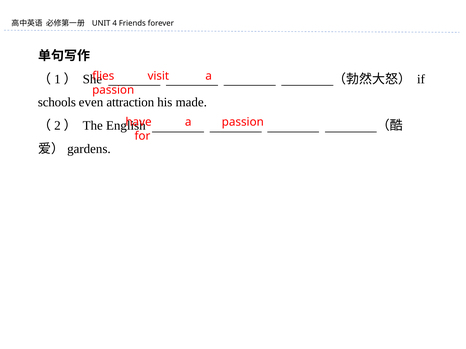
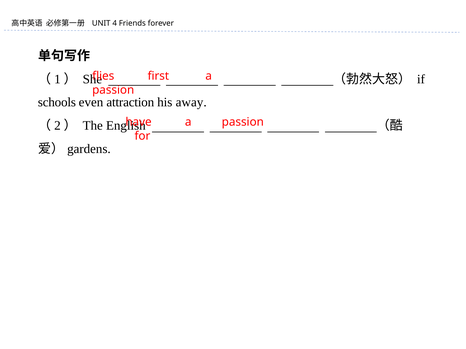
visit: visit -> first (158, 76)
made: made -> away (191, 103)
